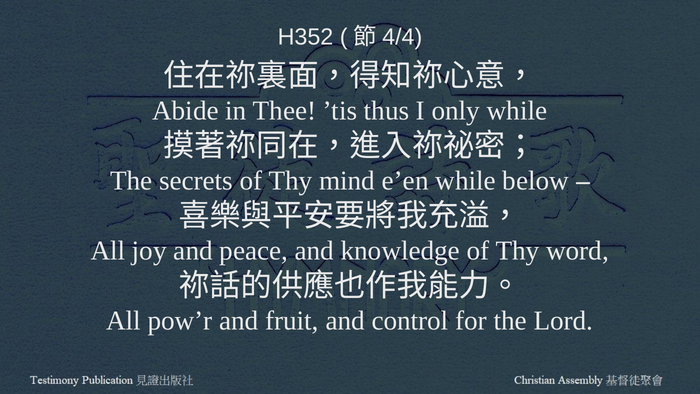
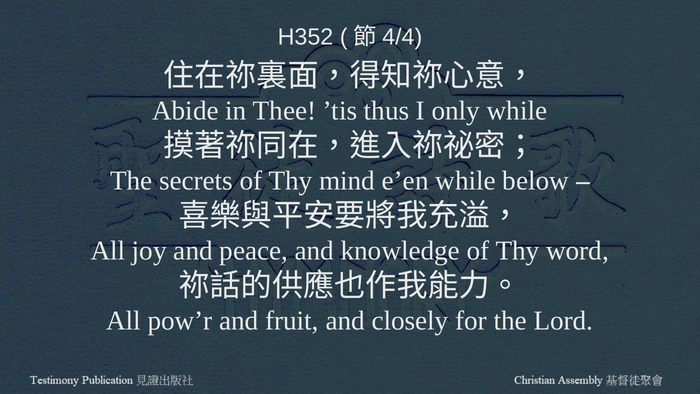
control: control -> closely (410, 321)
